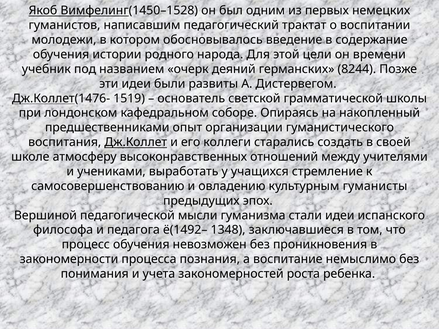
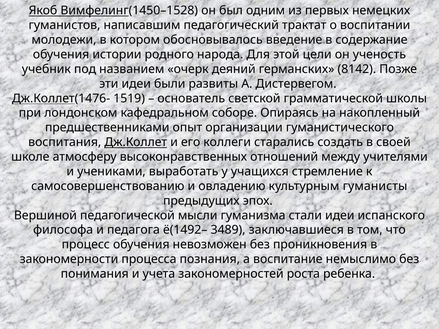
времени: времени -> ученость (379, 54)
8244: 8244 -> 8142 (357, 69)
1348: 1348 -> 3489 (228, 230)
